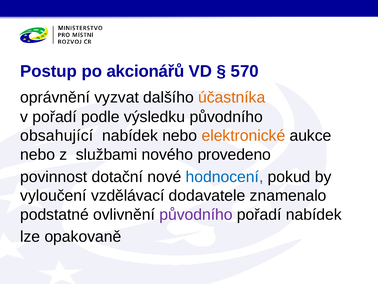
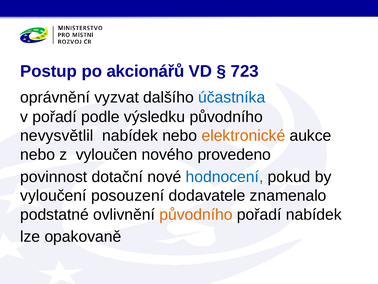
570: 570 -> 723 (245, 71)
účastníka colour: orange -> blue (232, 97)
obsahující: obsahující -> nevysvětlil (57, 136)
službami: službami -> vyloučen (107, 154)
vzdělávací: vzdělávací -> posouzení (128, 195)
původního colour: purple -> orange (196, 214)
